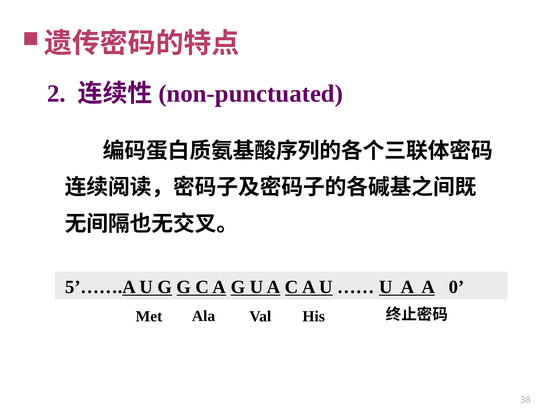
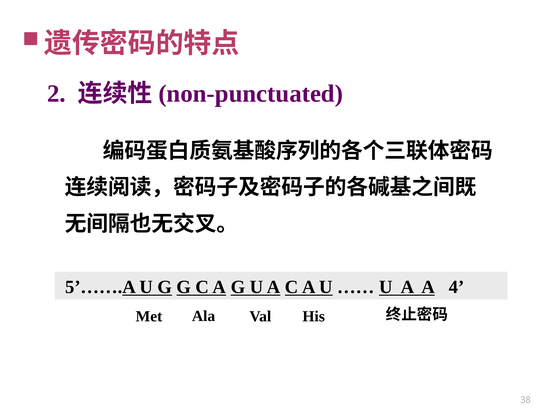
0: 0 -> 4 (457, 287)
